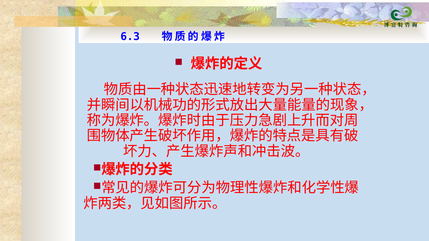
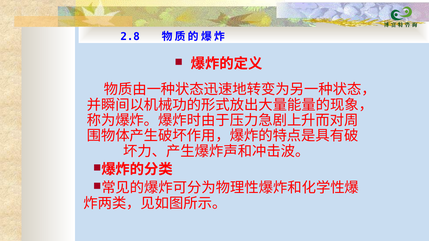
6.3: 6.3 -> 2.8 (130, 37)
